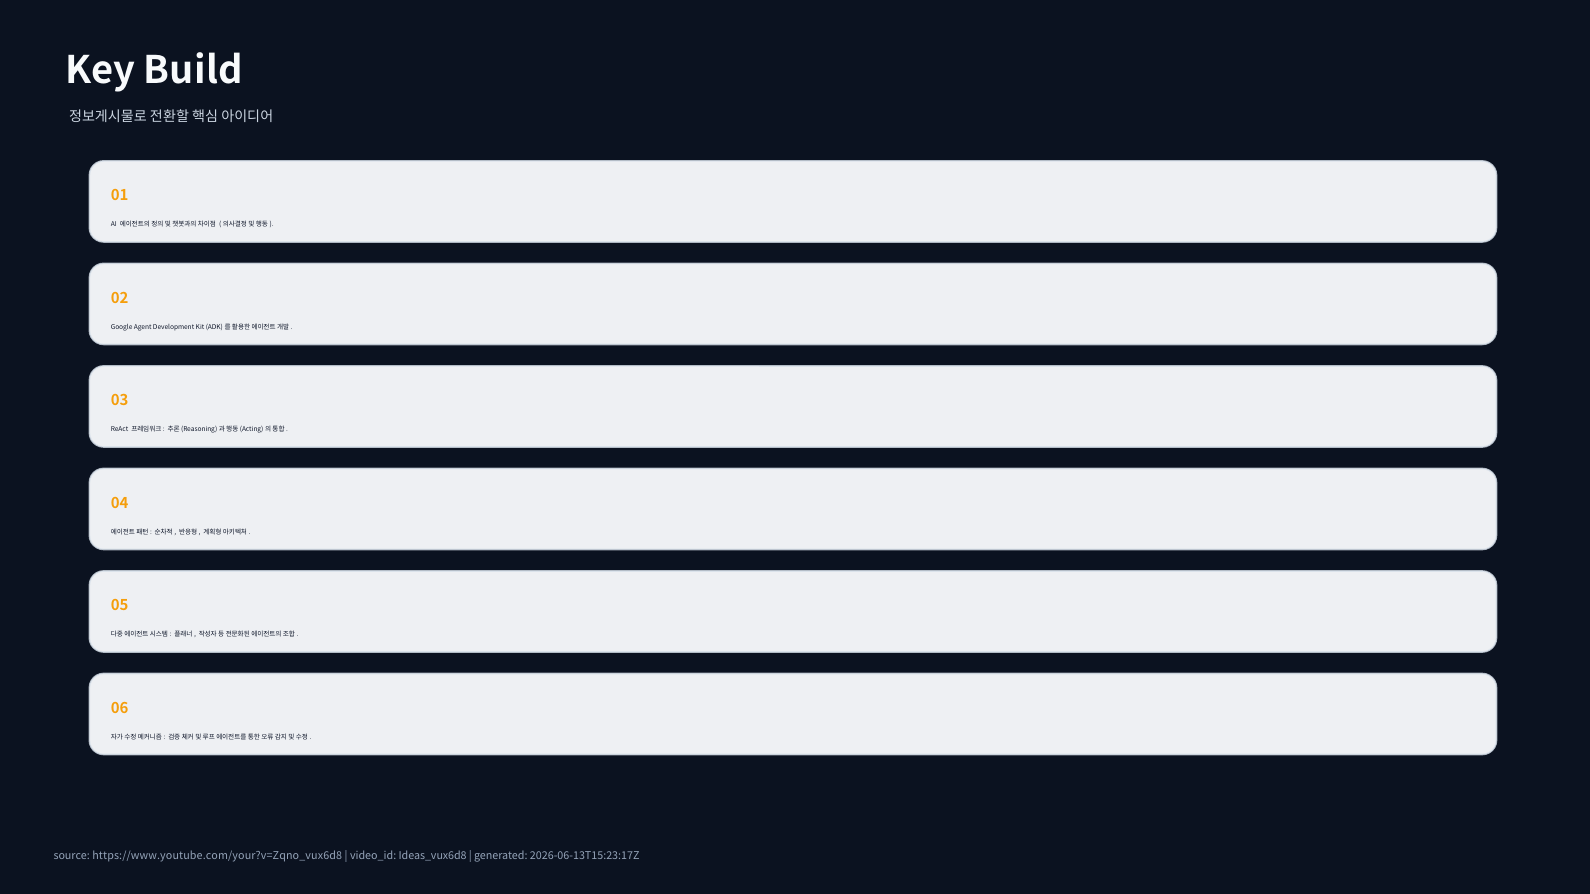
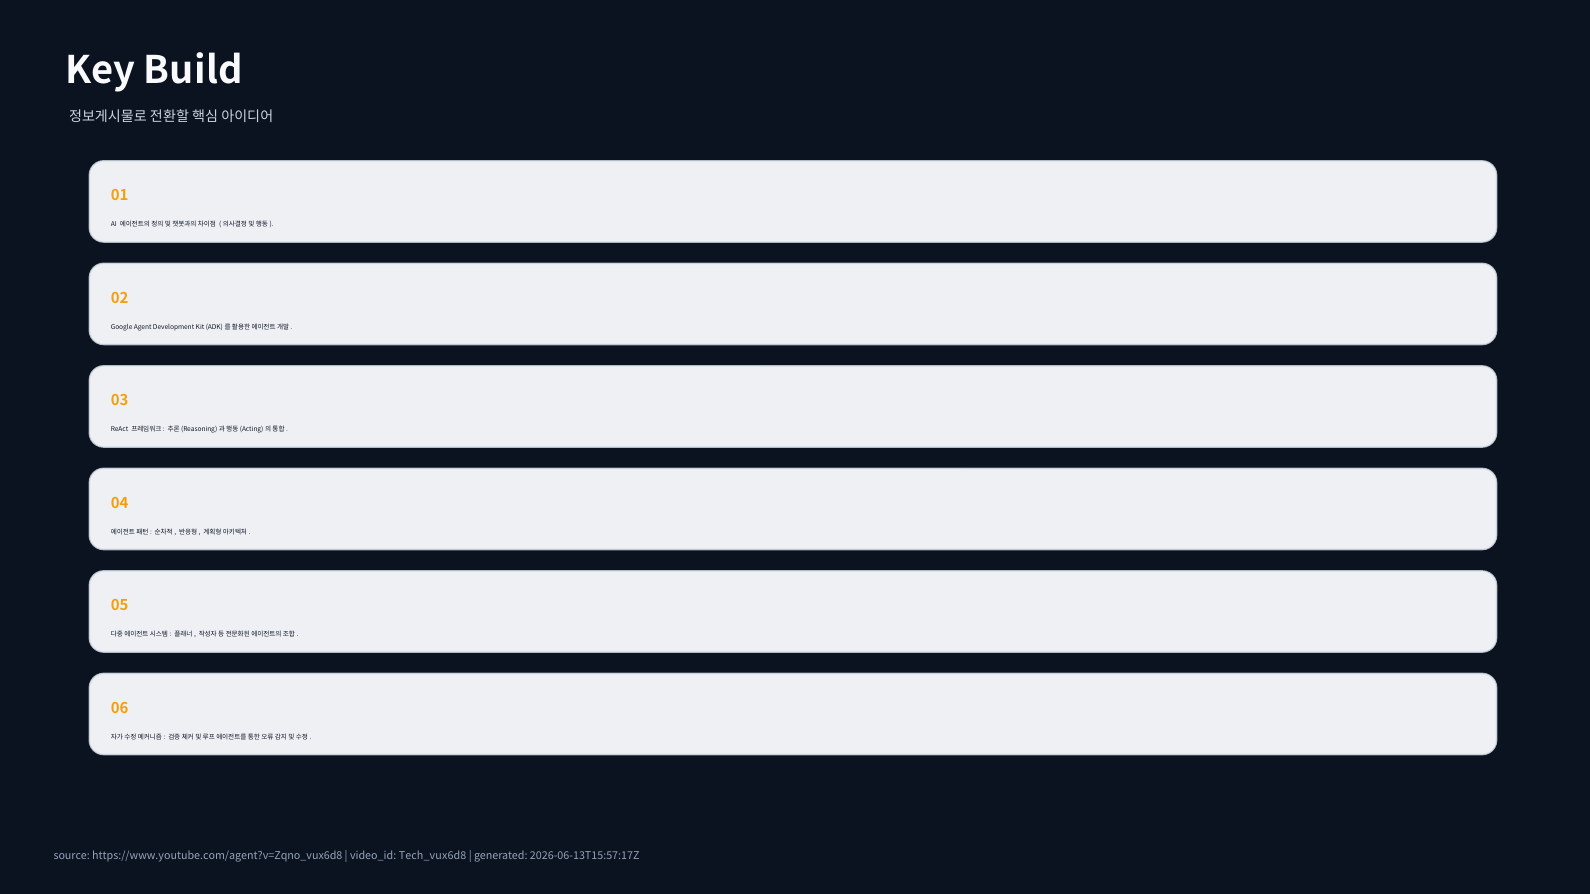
https://www.youtube.com/your?v=Zqno_vux6d8: https://www.youtube.com/your?v=Zqno_vux6d8 -> https://www.youtube.com/agent?v=Zqno_vux6d8 (217, 856)
Ideas_vux6d8: Ideas_vux6d8 -> Tech_vux6d8 (433, 856)
2026-06-13T15:23:17Z: 2026-06-13T15:23:17Z -> 2026-06-13T15:57:17Z (585, 856)
